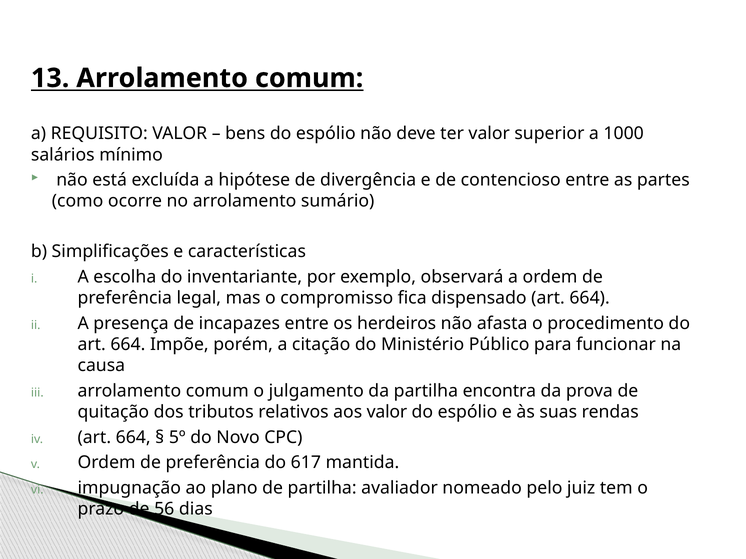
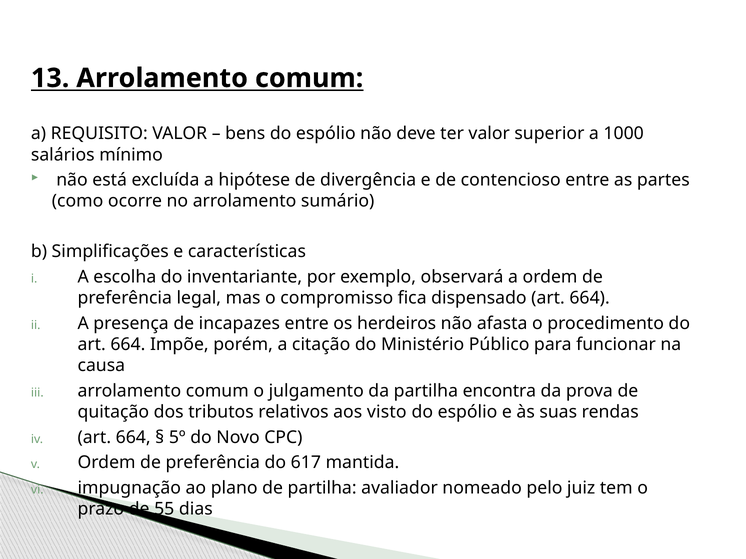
aos valor: valor -> visto (387, 412)
56: 56 -> 55 (164, 509)
